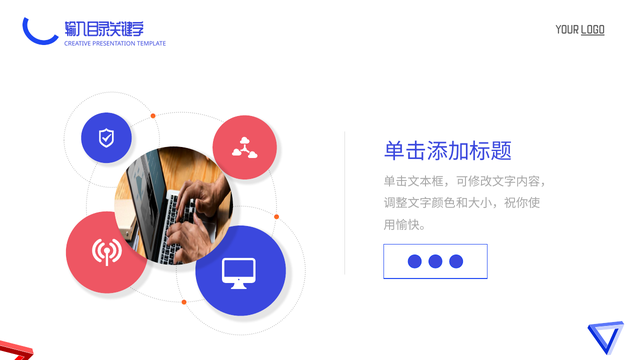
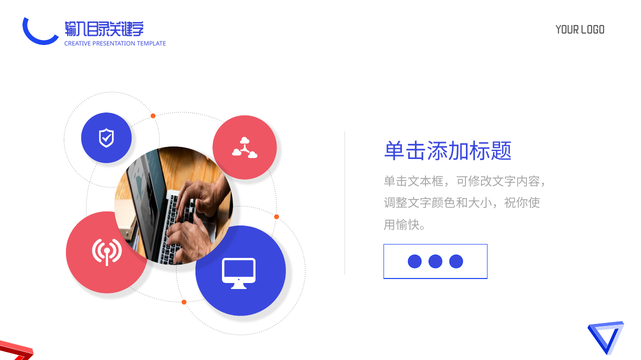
LOGO underline: present -> none (593, 30)
